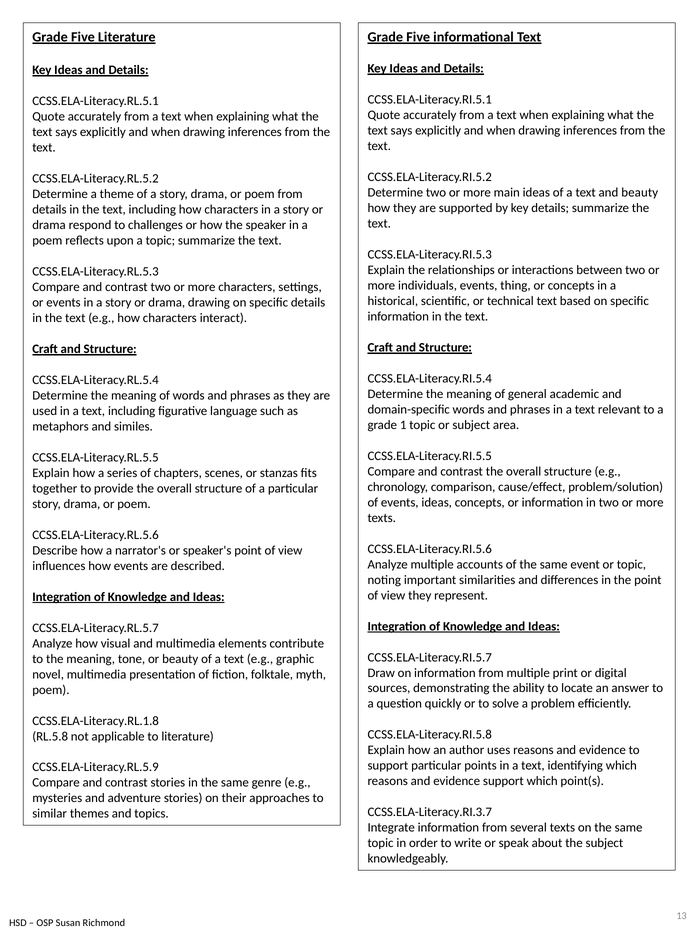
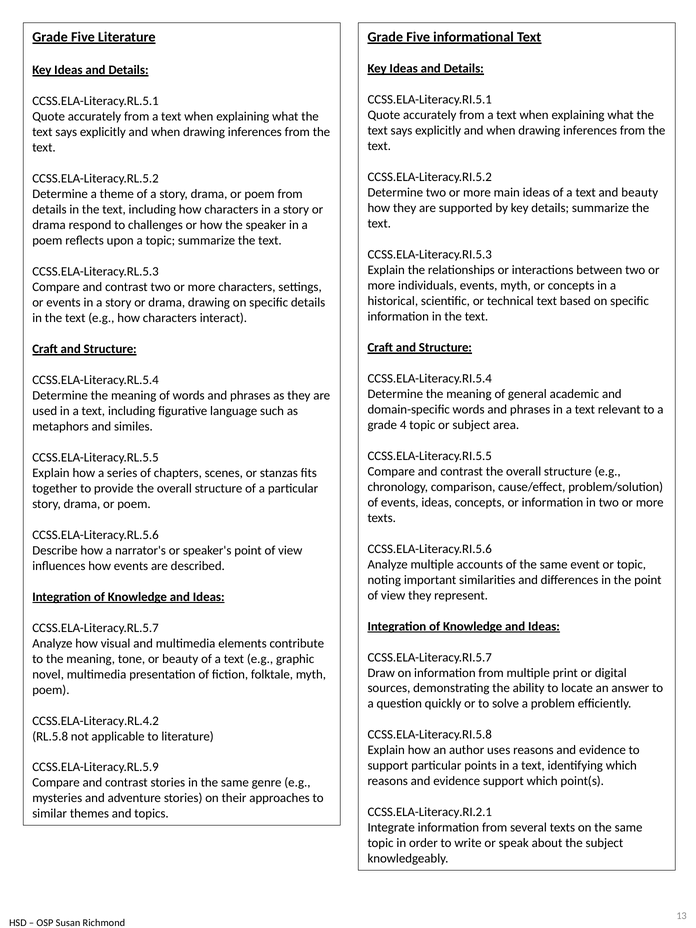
events thing: thing -> myth (516, 285)
1: 1 -> 4 (403, 425)
CCSS.ELA-Literacy.RL.1.8: CCSS.ELA-Literacy.RL.1.8 -> CCSS.ELA-Literacy.RL.4.2 (96, 721)
CCSS.ELA-Literacy.RI.3.7: CCSS.ELA-Literacy.RI.3.7 -> CCSS.ELA-Literacy.RI.2.1 (430, 812)
